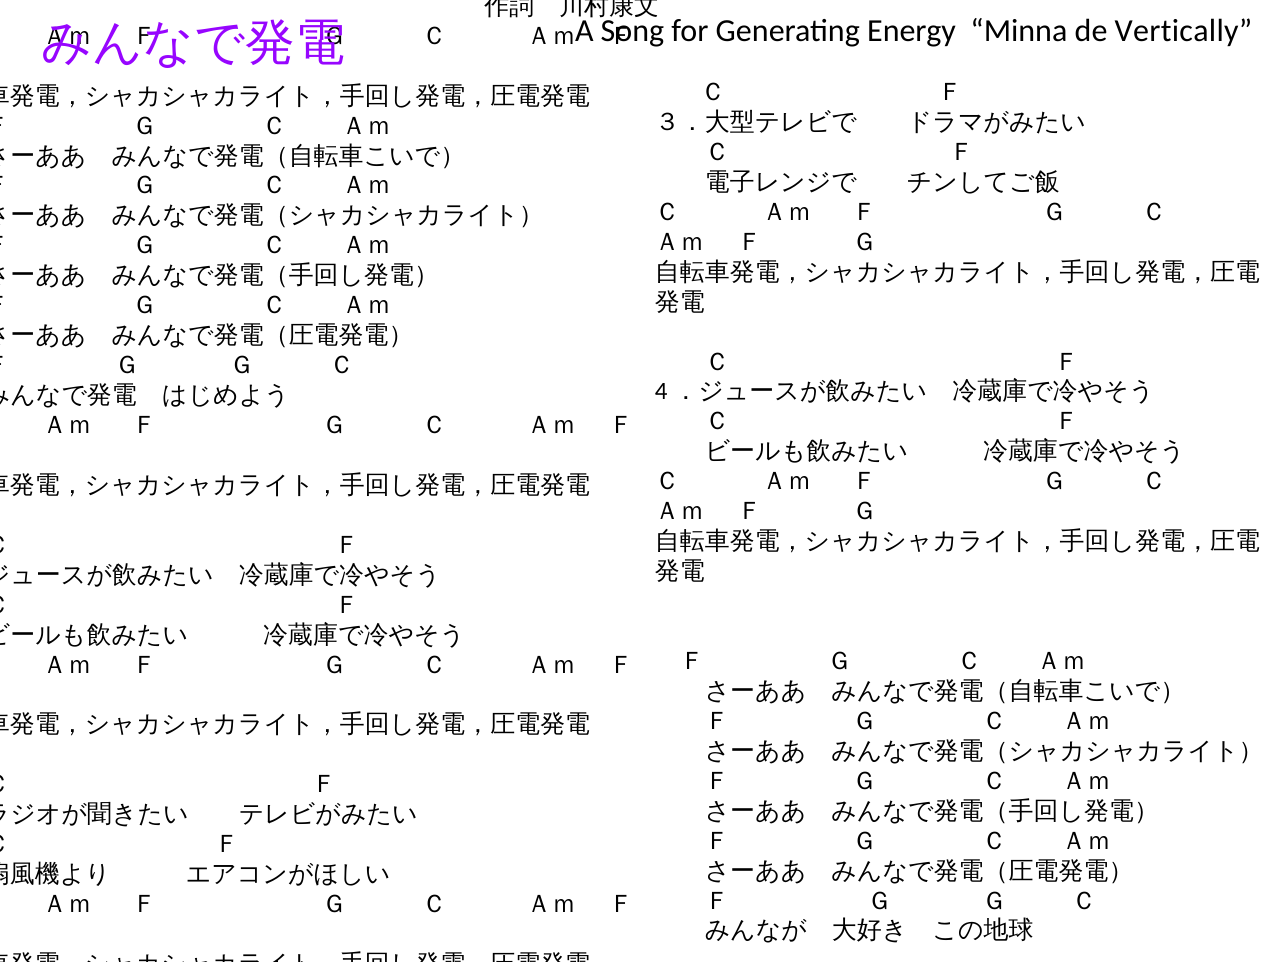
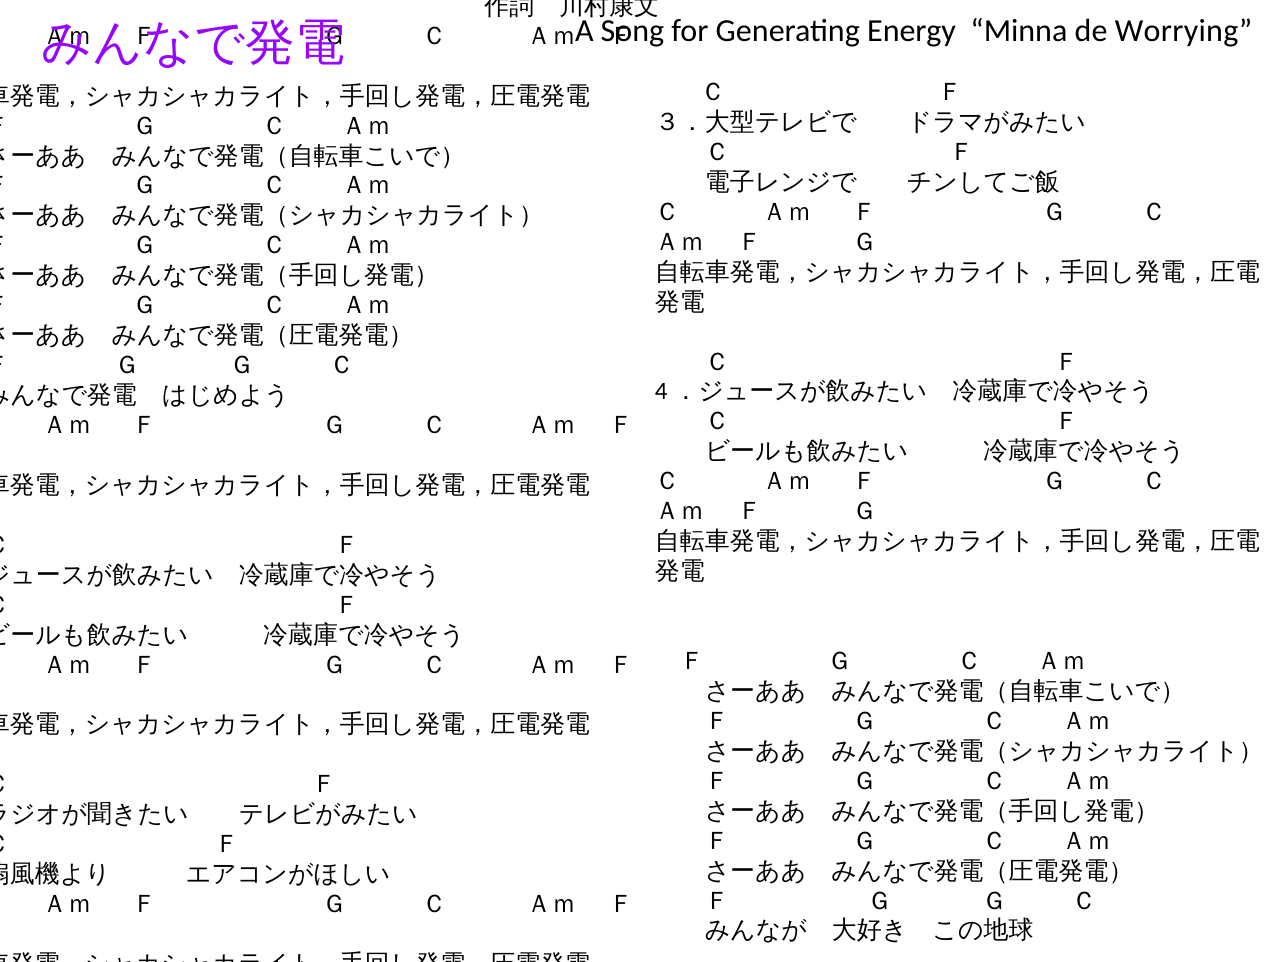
Vertically: Vertically -> Worrying (1183, 31)
